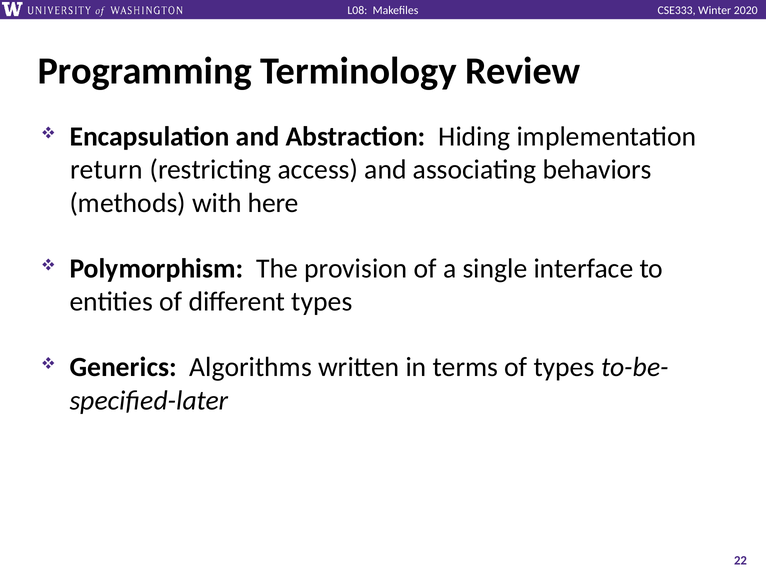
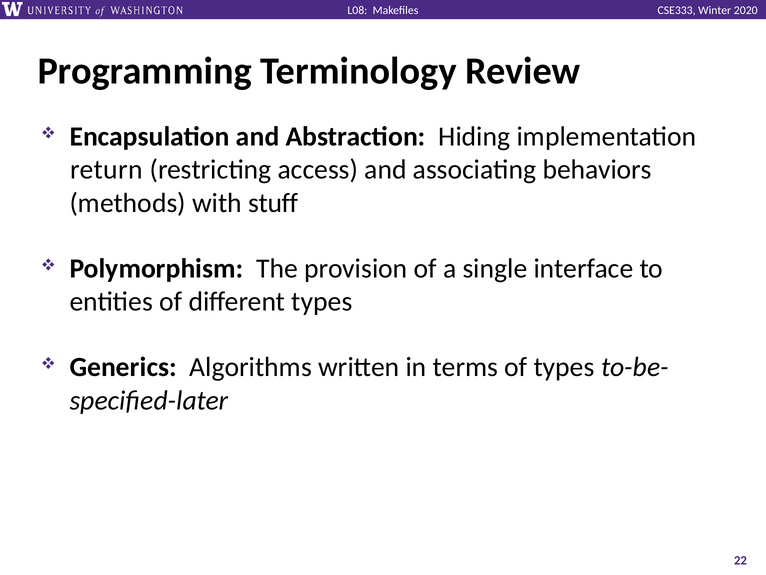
here: here -> stuff (273, 203)
